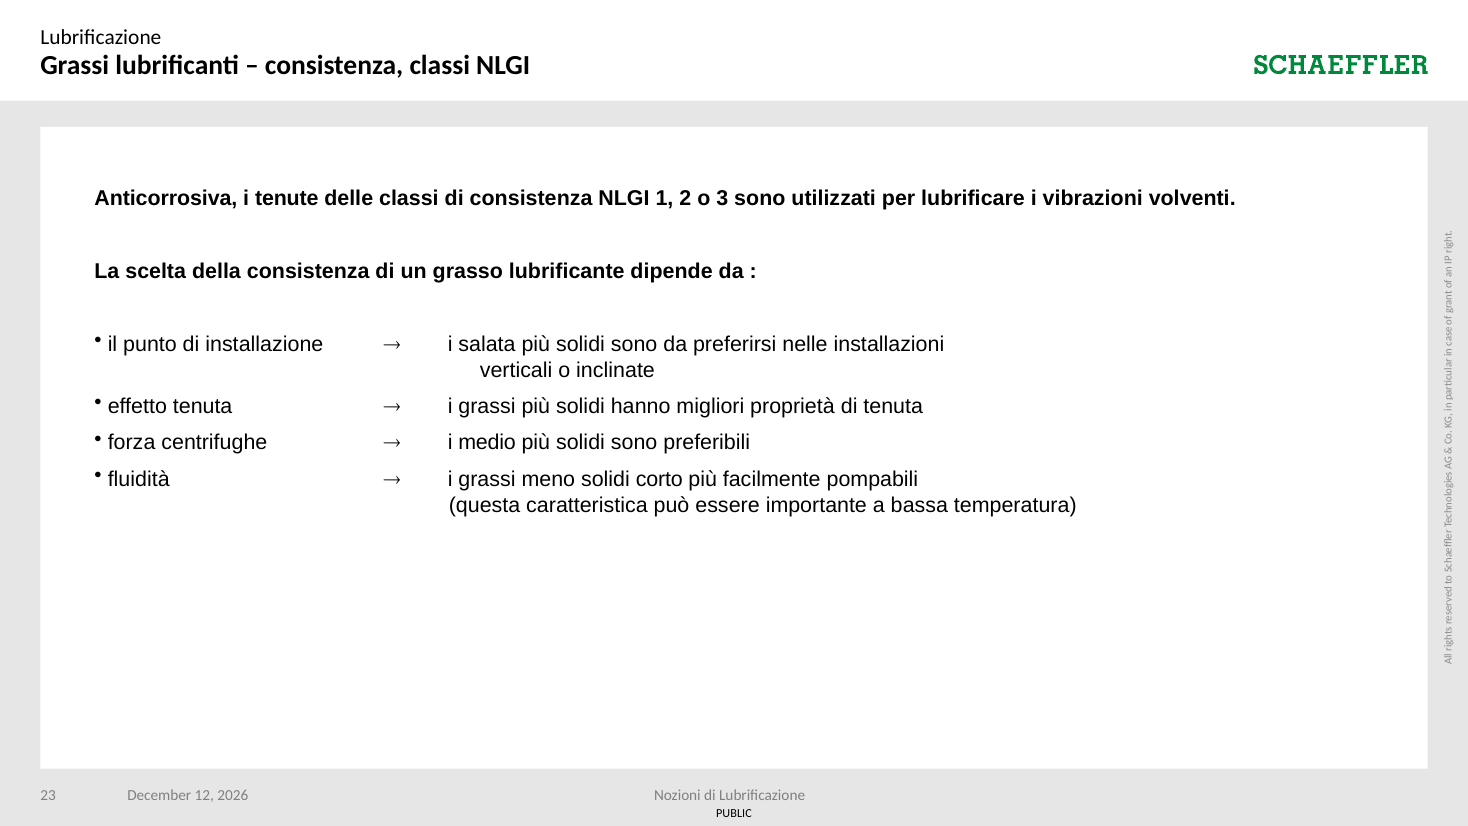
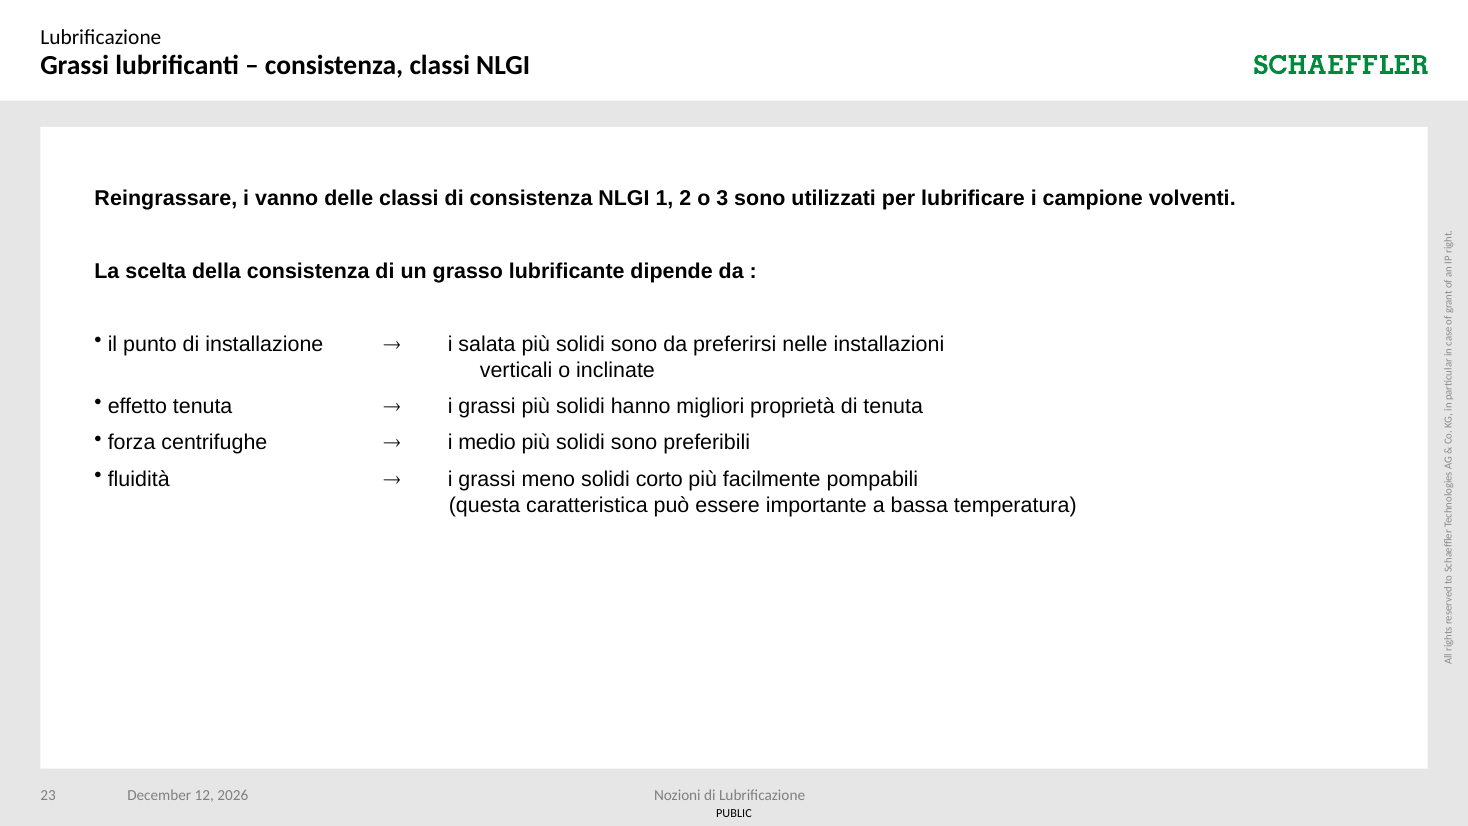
Anticorrosiva: Anticorrosiva -> Reingrassare (166, 199)
tenute: tenute -> vanno (287, 199)
vibrazioni: vibrazioni -> campione (1093, 199)
